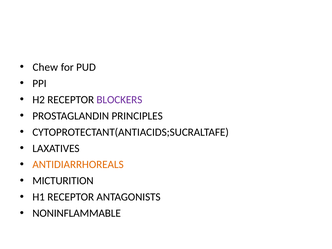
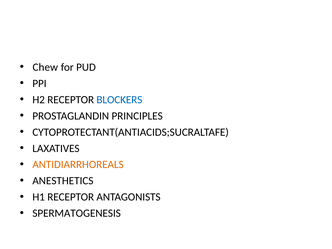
BLOCKERS colour: purple -> blue (119, 100)
MICTURITION: MICTURITION -> ANESTHETICS (63, 181)
NONINFLAMMABLE: NONINFLAMMABLE -> SPERMATOGENESIS (77, 213)
